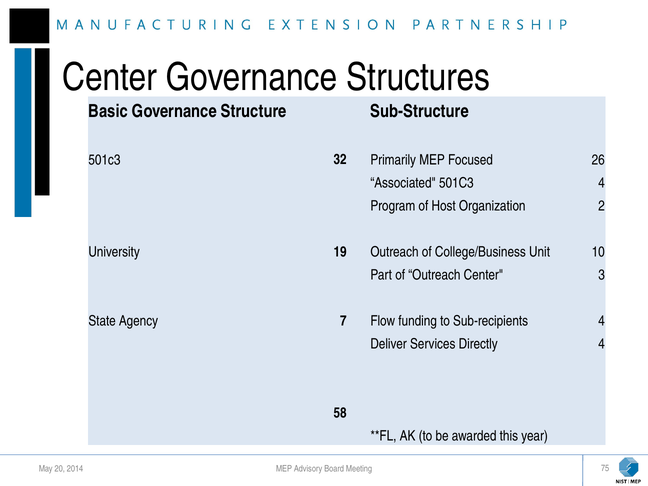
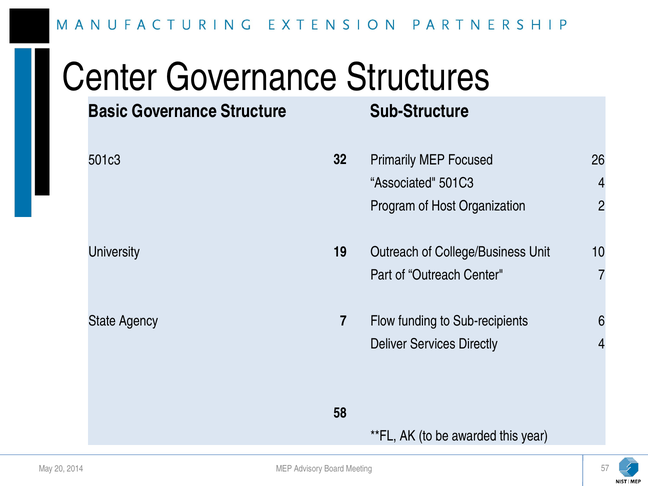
Center 3: 3 -> 7 (602, 275)
Sub-recipients 4: 4 -> 6 (602, 321)
75: 75 -> 57 (605, 468)
